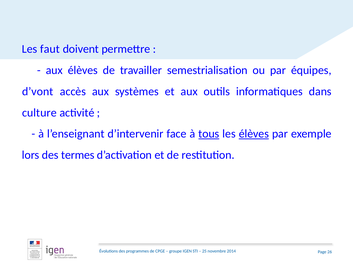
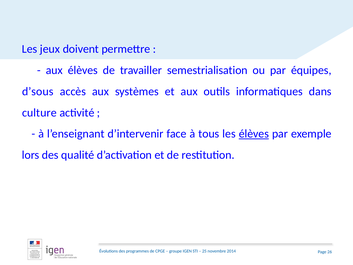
faut: faut -> jeux (50, 49)
d’vont: d’vont -> d’sous (38, 91)
tous underline: present -> none (209, 134)
termes: termes -> qualité (78, 155)
